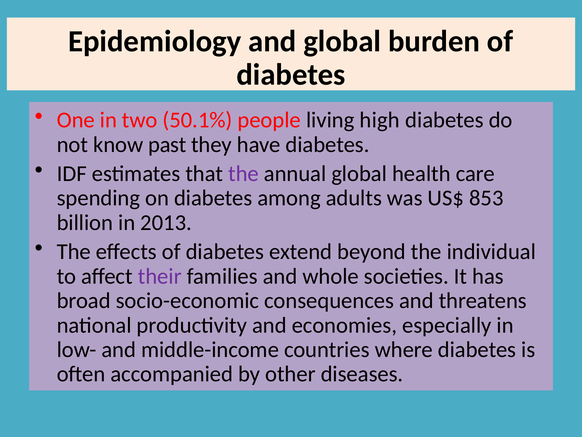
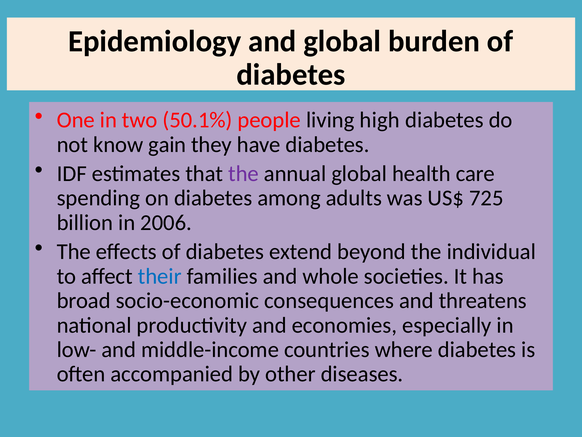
past: past -> gain (167, 144)
853: 853 -> 725 (486, 198)
2013: 2013 -> 2006 (166, 222)
their colour: purple -> blue (160, 276)
